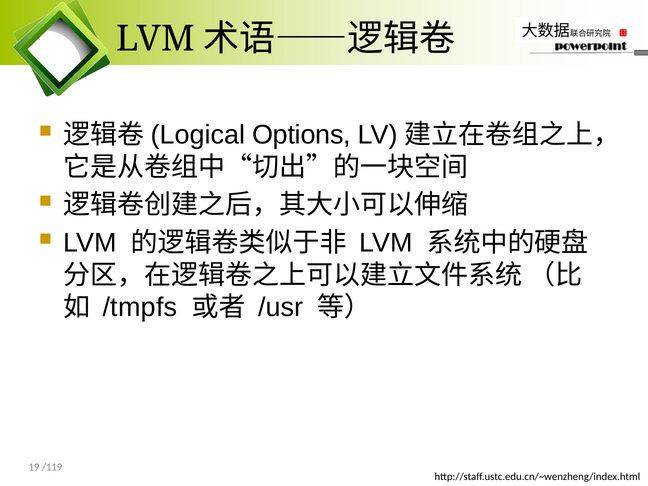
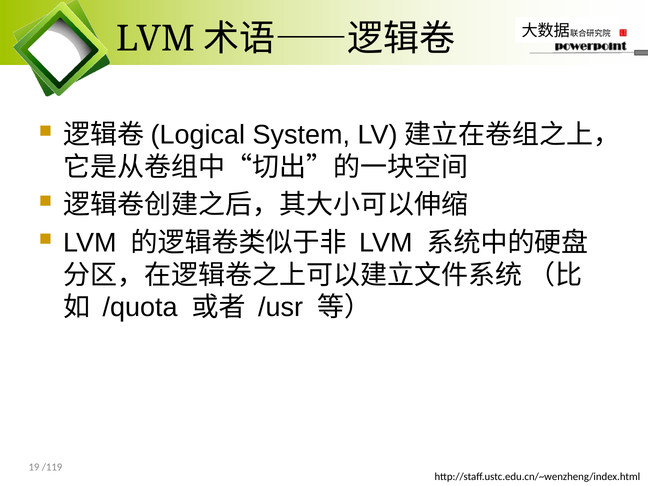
Options: Options -> System (301, 135)
/tmpfs: /tmpfs -> /quota (140, 308)
